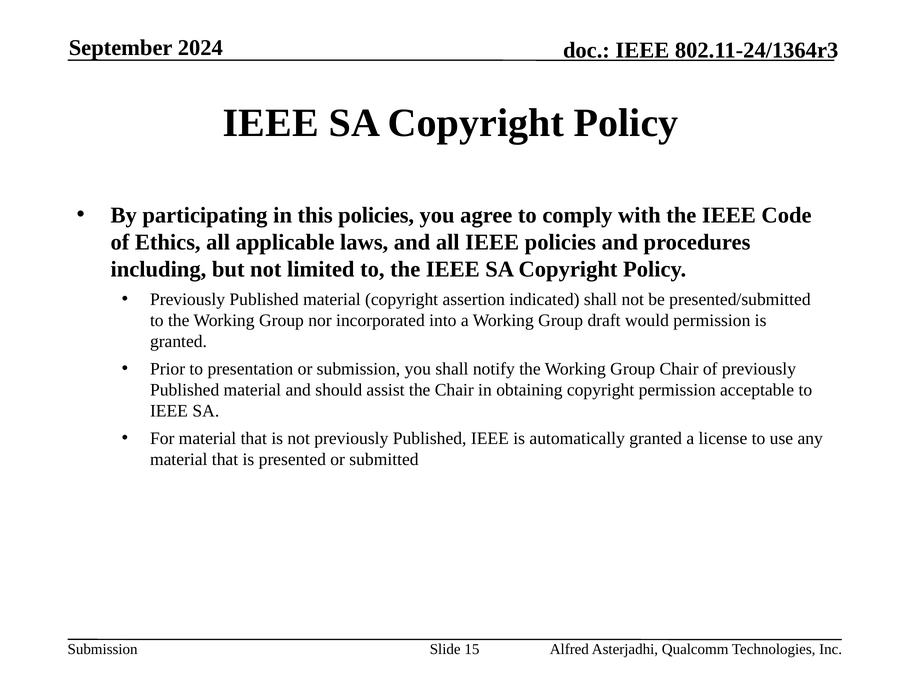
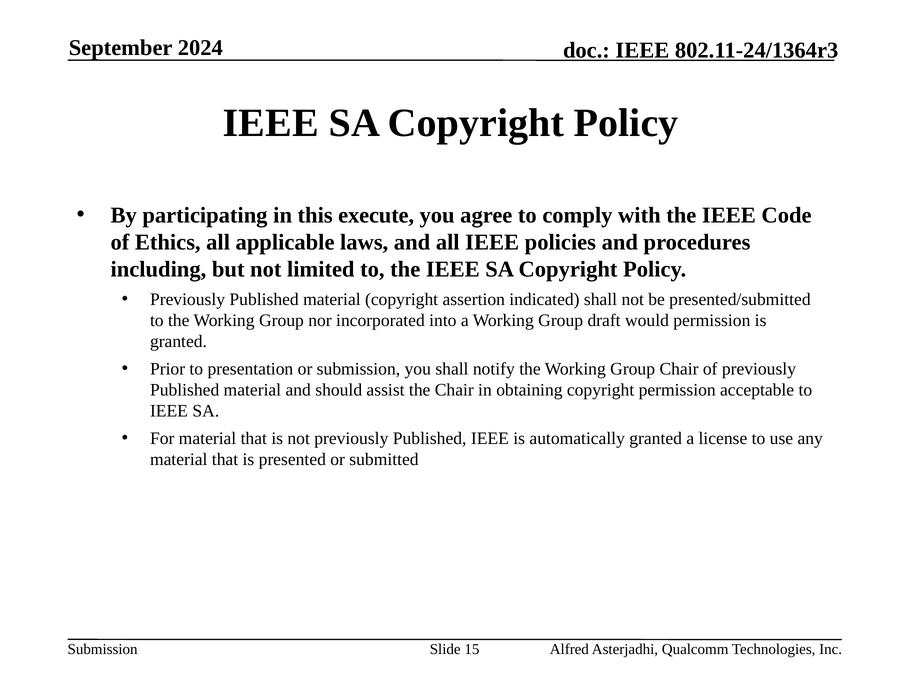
this policies: policies -> execute (376, 215)
